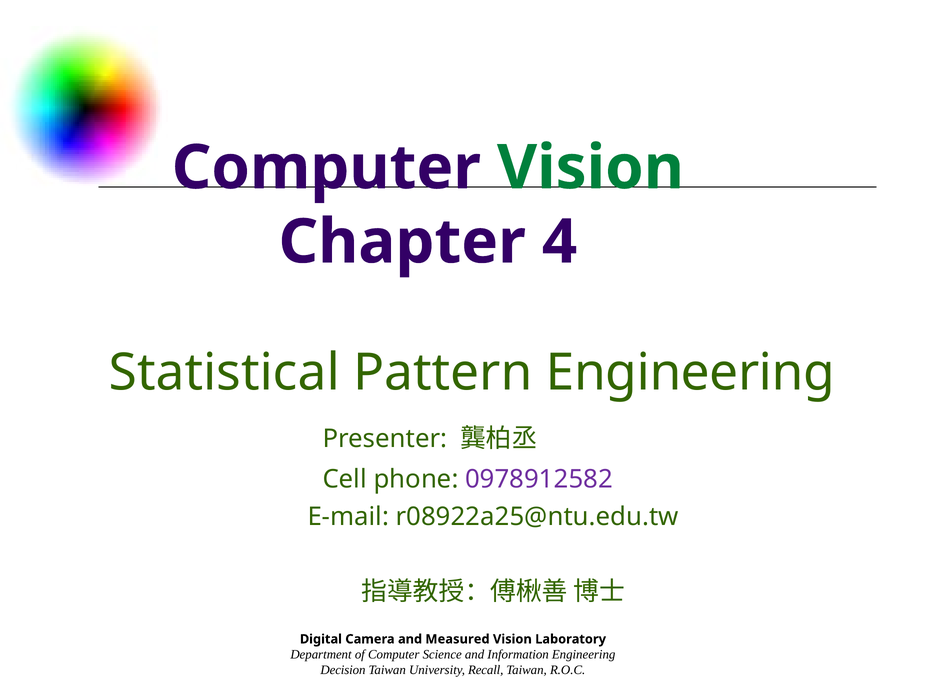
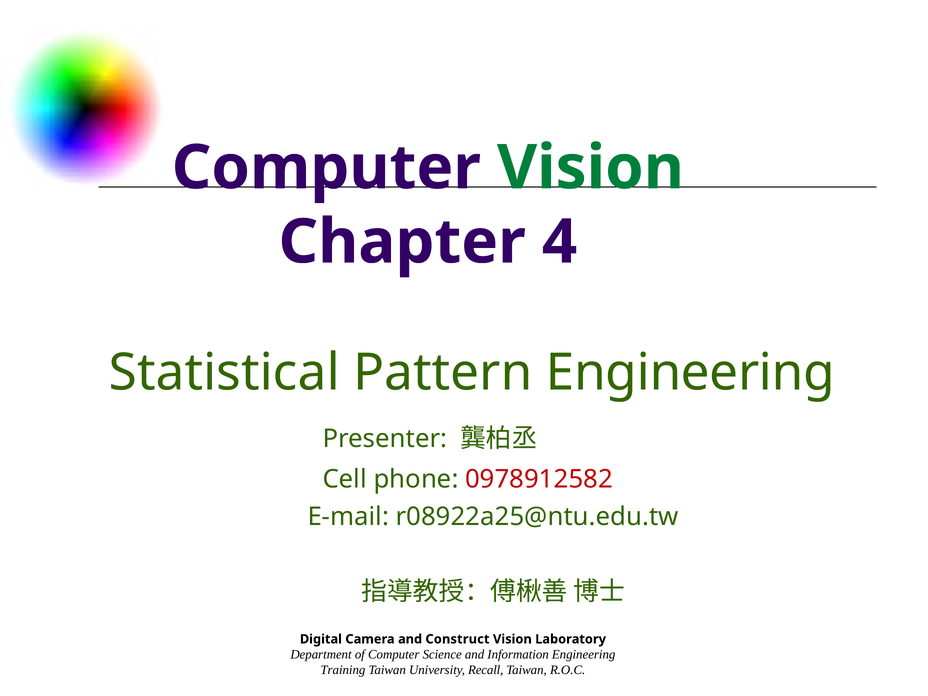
0978912582 colour: purple -> red (539, 479)
Measured: Measured -> Construct (457, 639)
Decision: Decision -> Training (343, 670)
